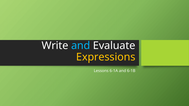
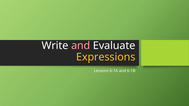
and colour: light blue -> pink (81, 46)
